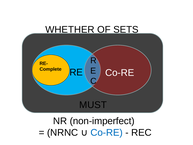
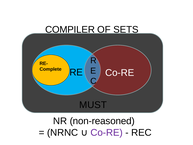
WHETHER: WHETHER -> COMPILER (70, 30)
non-imperfect: non-imperfect -> non-reasoned (102, 121)
Co-RE colour: blue -> purple (107, 132)
